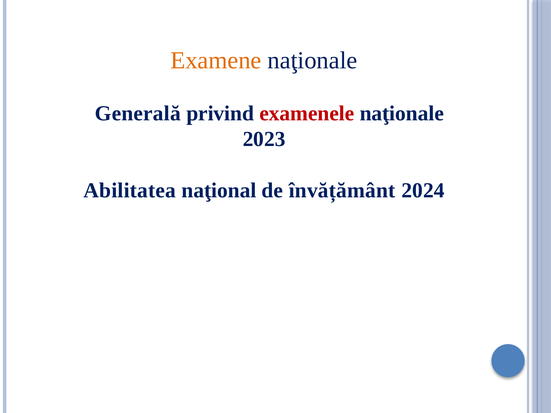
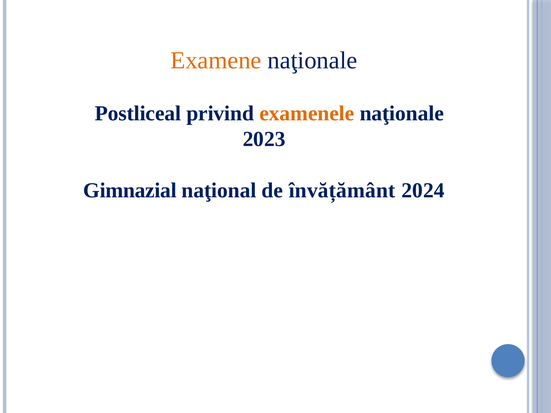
Generală: Generală -> Postliceal (138, 114)
examenele colour: red -> orange (307, 114)
Abilitatea: Abilitatea -> Gimnazial (130, 191)
